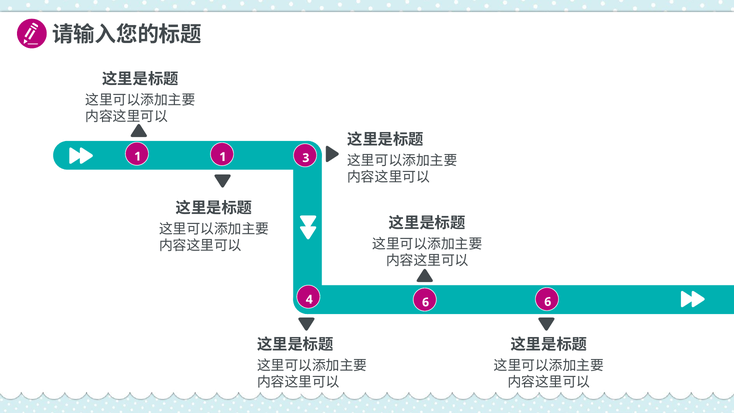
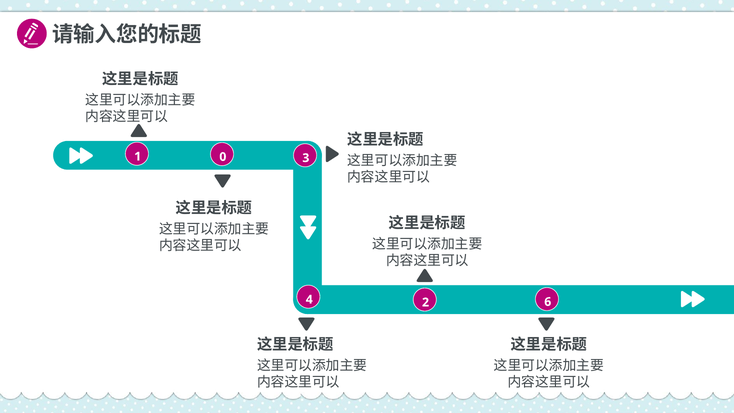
1 1: 1 -> 0 (223, 157)
4 6: 6 -> 2 (426, 302)
